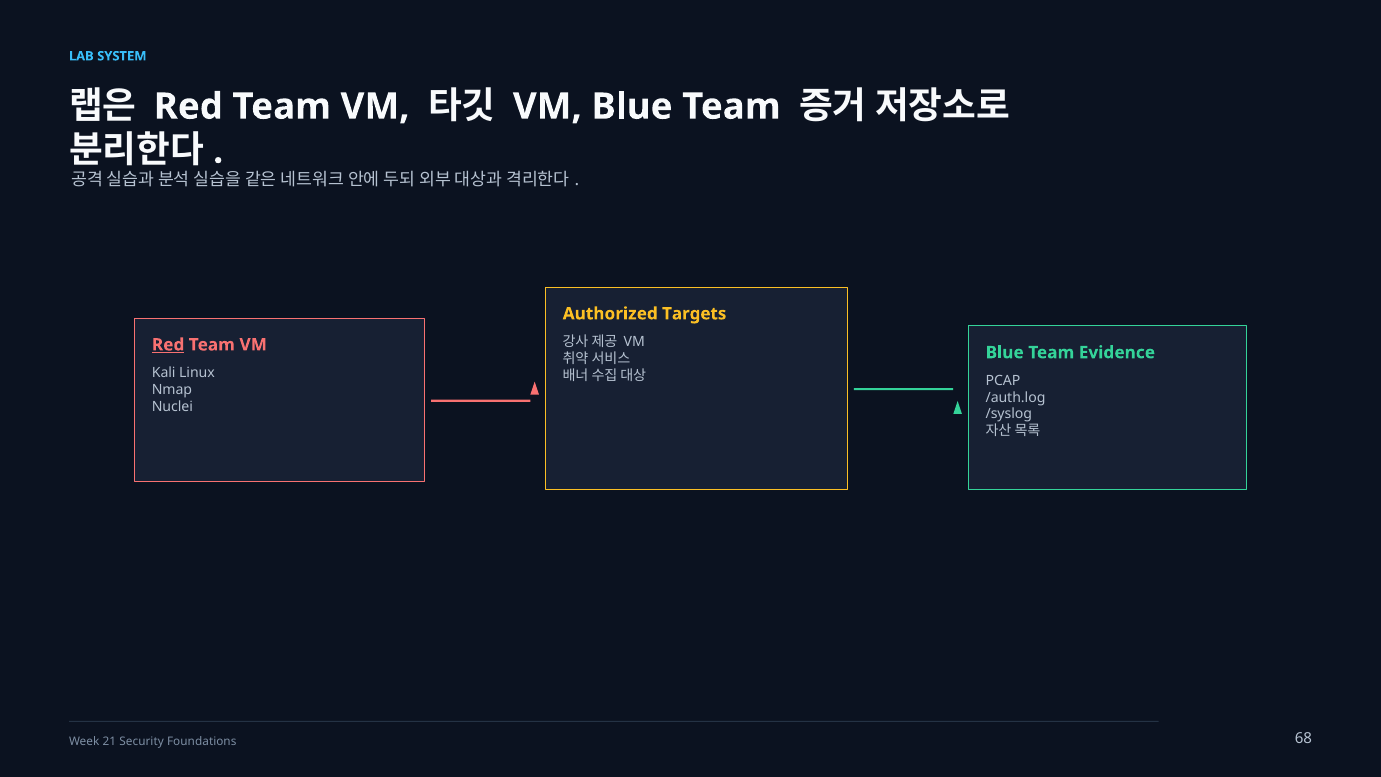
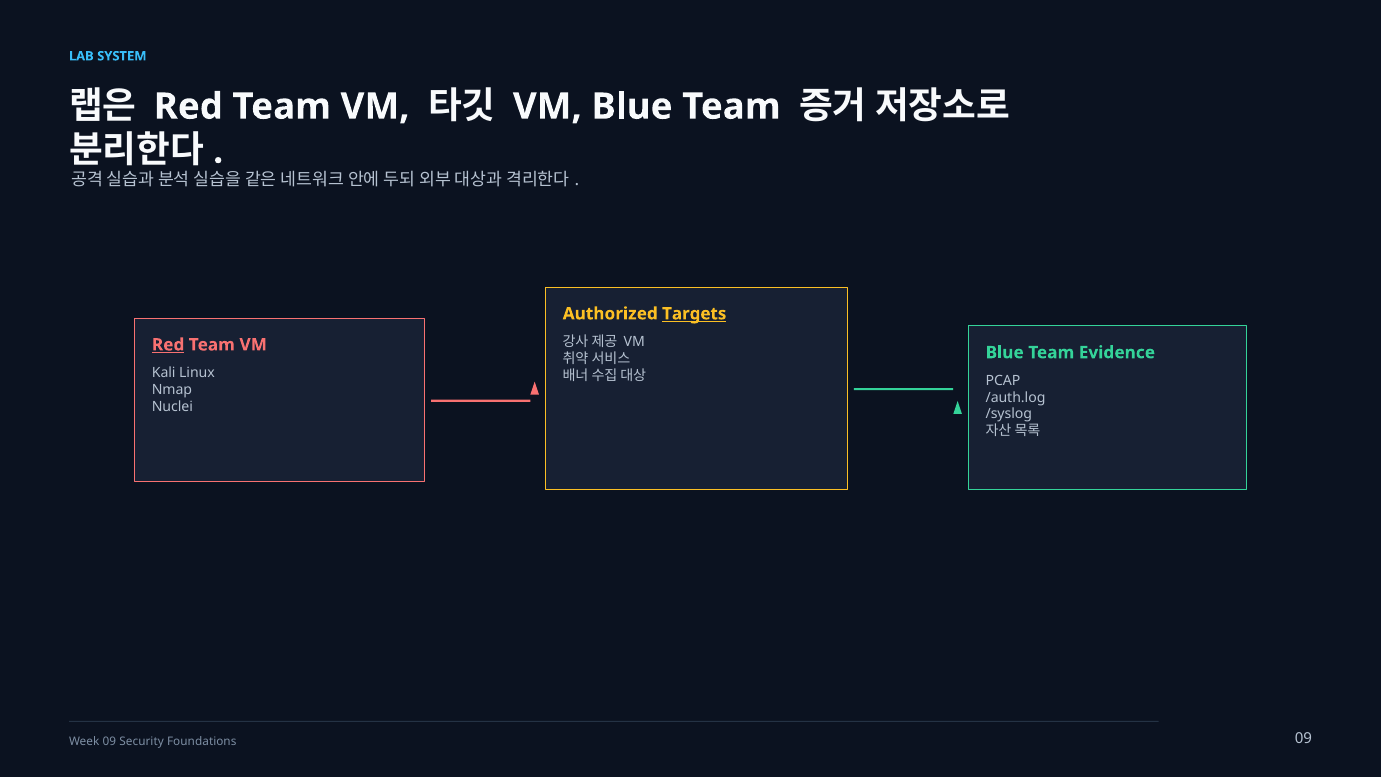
Targets underline: none -> present (694, 314)
Week 21: 21 -> 09 (109, 742)
Foundations 68: 68 -> 09 (1303, 738)
